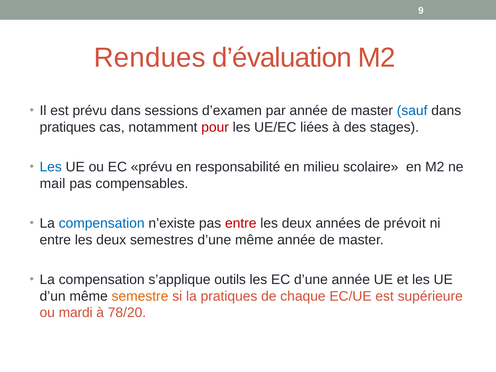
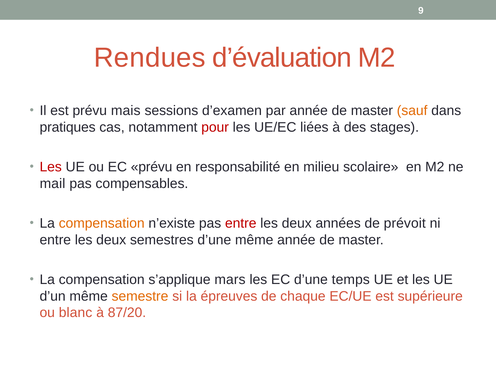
prévu dans: dans -> mais (126, 111)
sauf colour: blue -> orange (412, 111)
Les colour: blue -> red (51, 167)
compensation colour: blue -> orange (102, 223)
outils: outils -> mars (230, 280)
d’une année: année -> temps (351, 280)
la pratiques: pratiques -> épreuves (229, 296)
mardi: mardi -> blanc (76, 313)
78/20: 78/20 -> 87/20 (127, 313)
